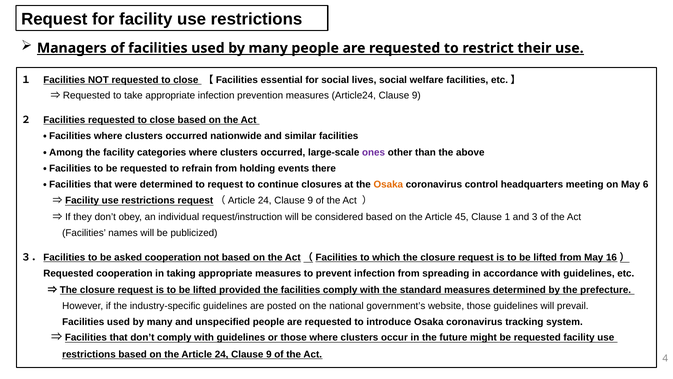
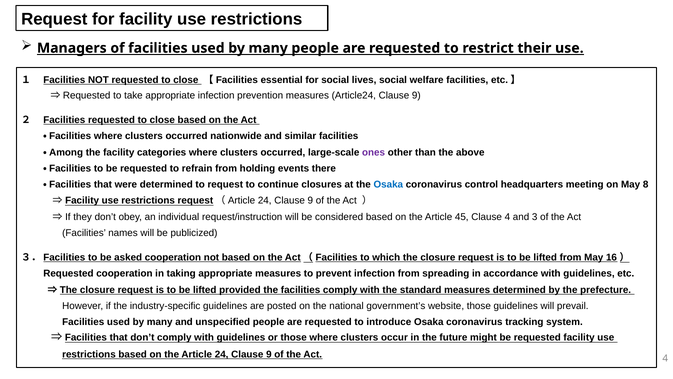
Osaka colour: orange -> blue (388, 184)
6: 6 -> 8 (646, 184)
Clause 1: 1 -> 4 (507, 217)
